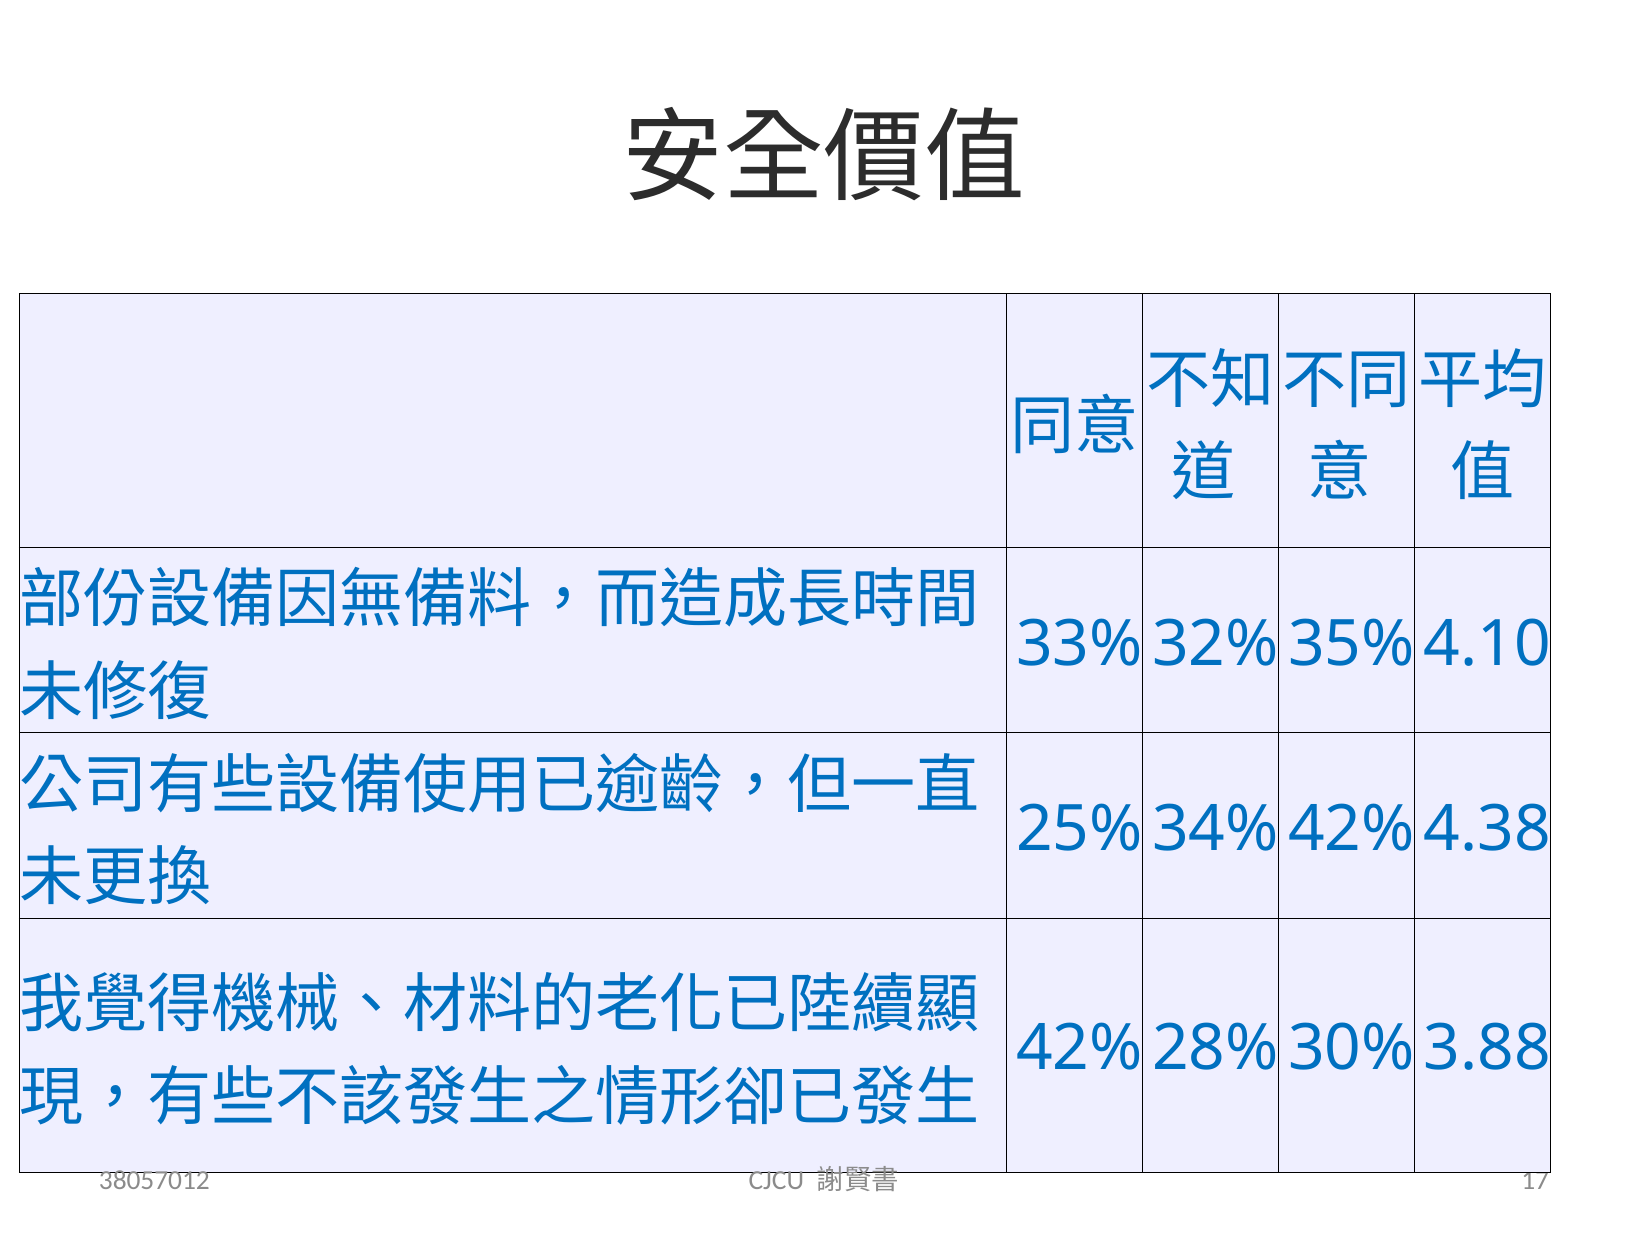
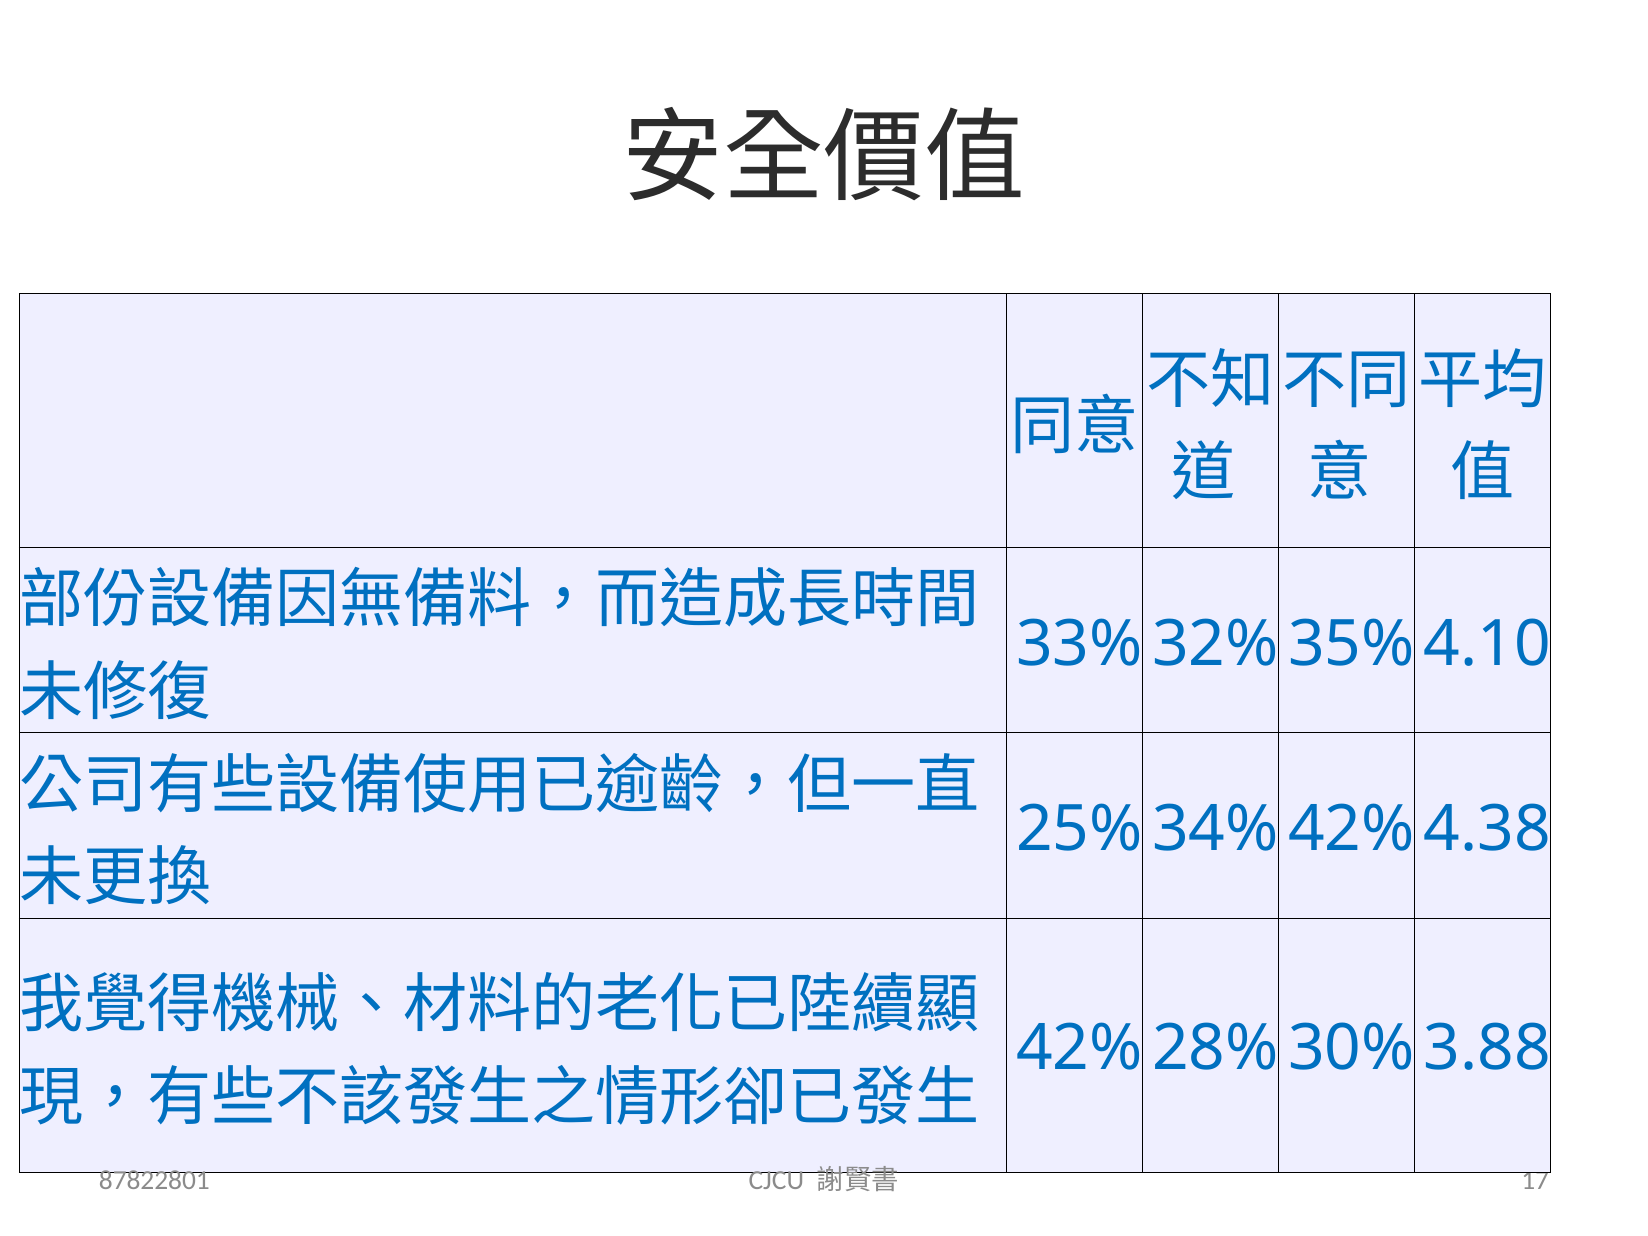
38057012: 38057012 -> 87822801 (154, 1180)
